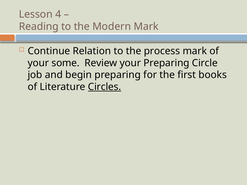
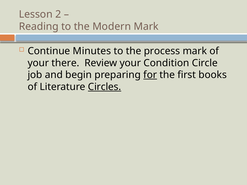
4: 4 -> 2 (58, 14)
Relation: Relation -> Minutes (92, 51)
some: some -> there (65, 63)
your Preparing: Preparing -> Condition (166, 63)
for underline: none -> present (150, 75)
